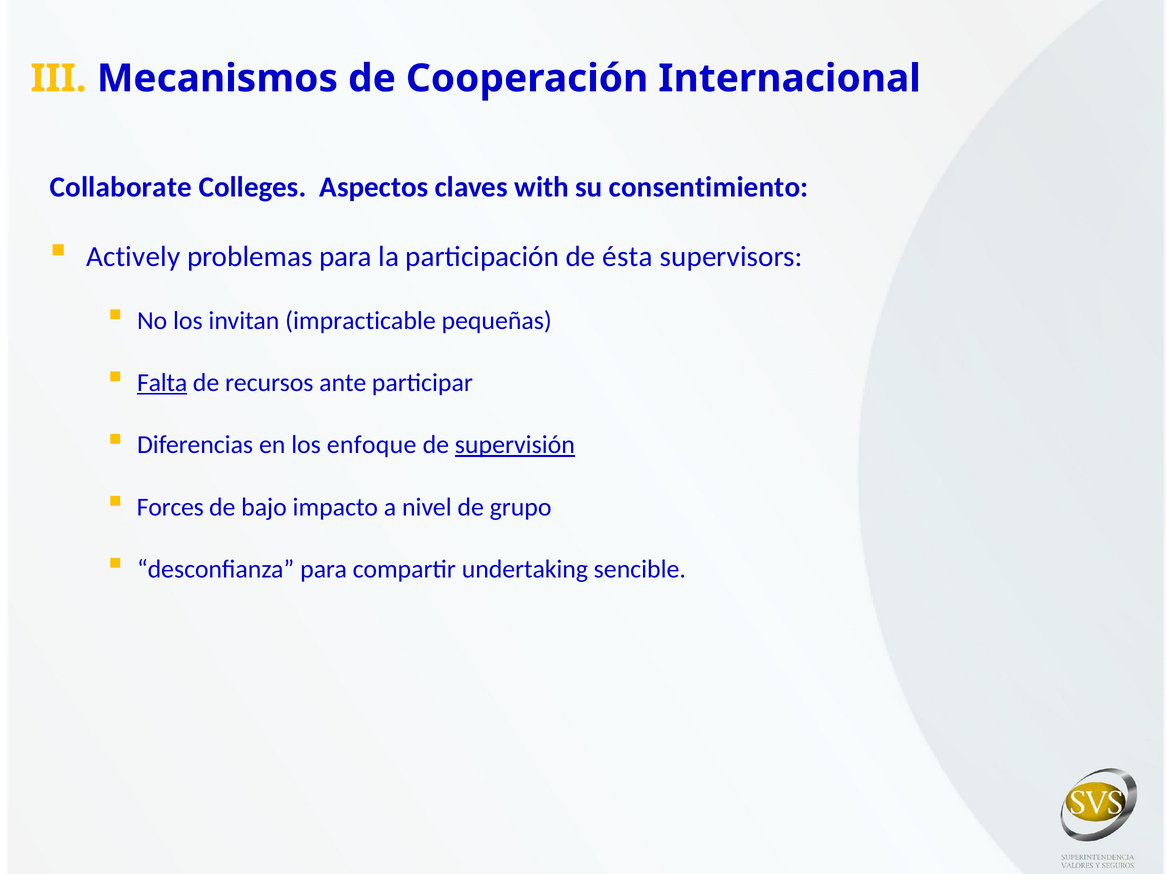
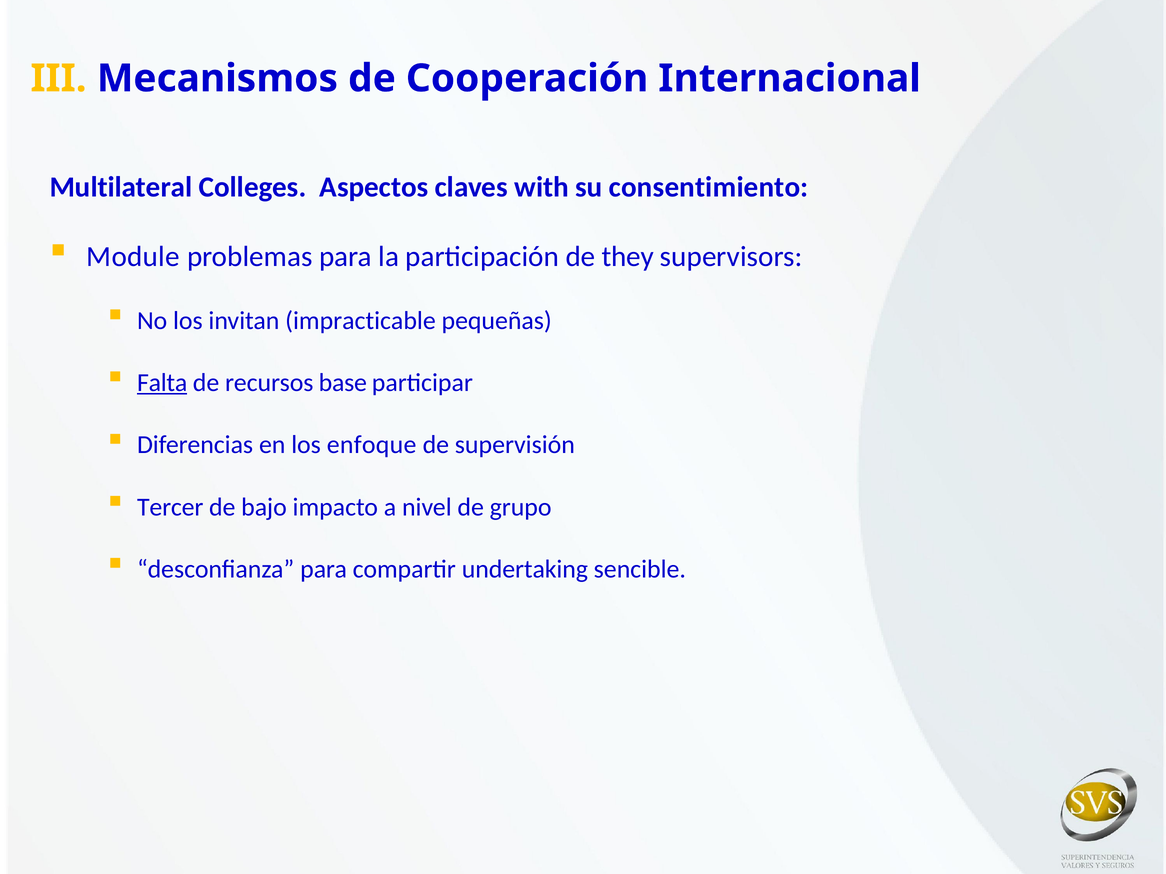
Collaborate: Collaborate -> Multilateral (121, 187)
Actively: Actively -> Module (133, 257)
ésta: ésta -> they (628, 257)
ante: ante -> base (343, 383)
supervisión underline: present -> none (515, 445)
Forces: Forces -> Tercer (170, 507)
